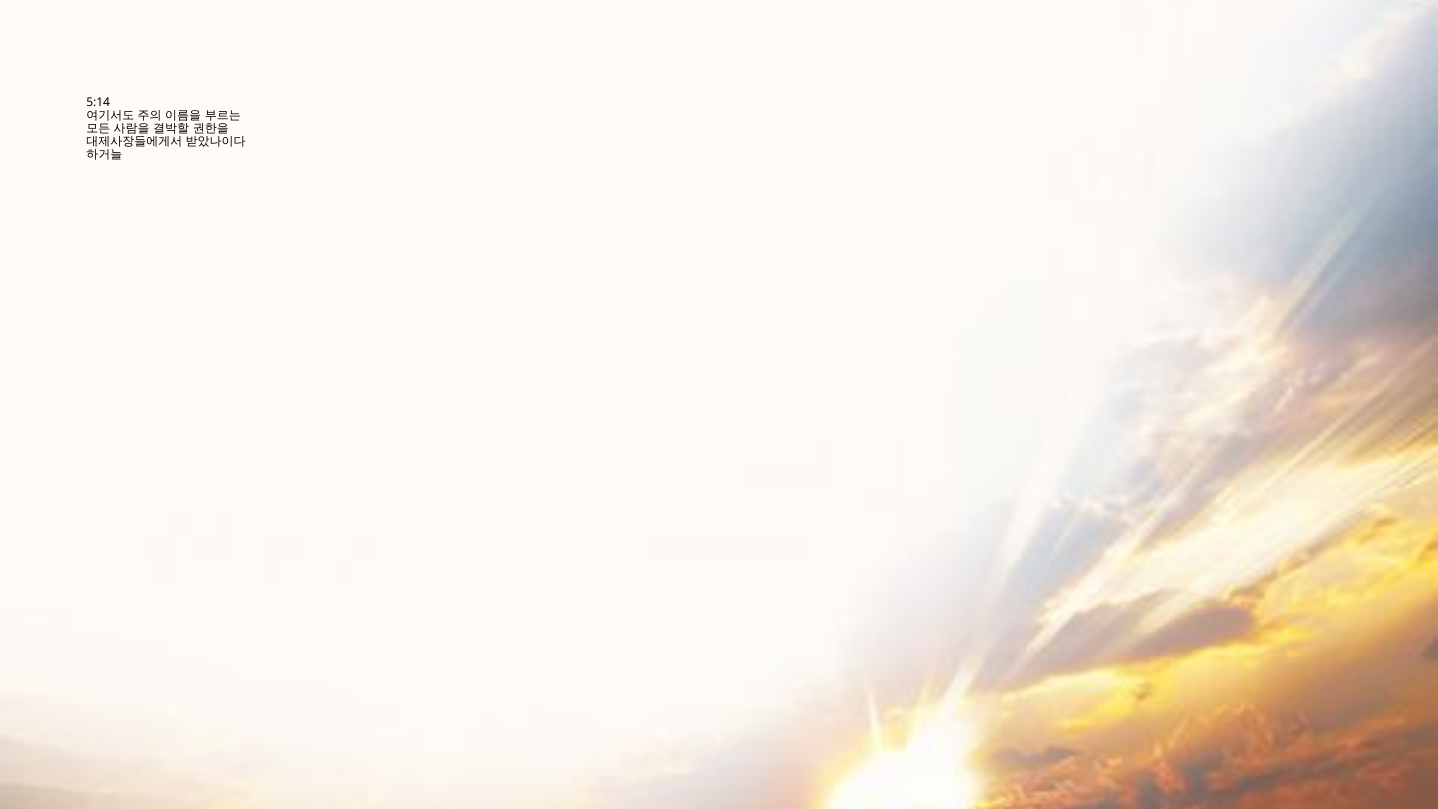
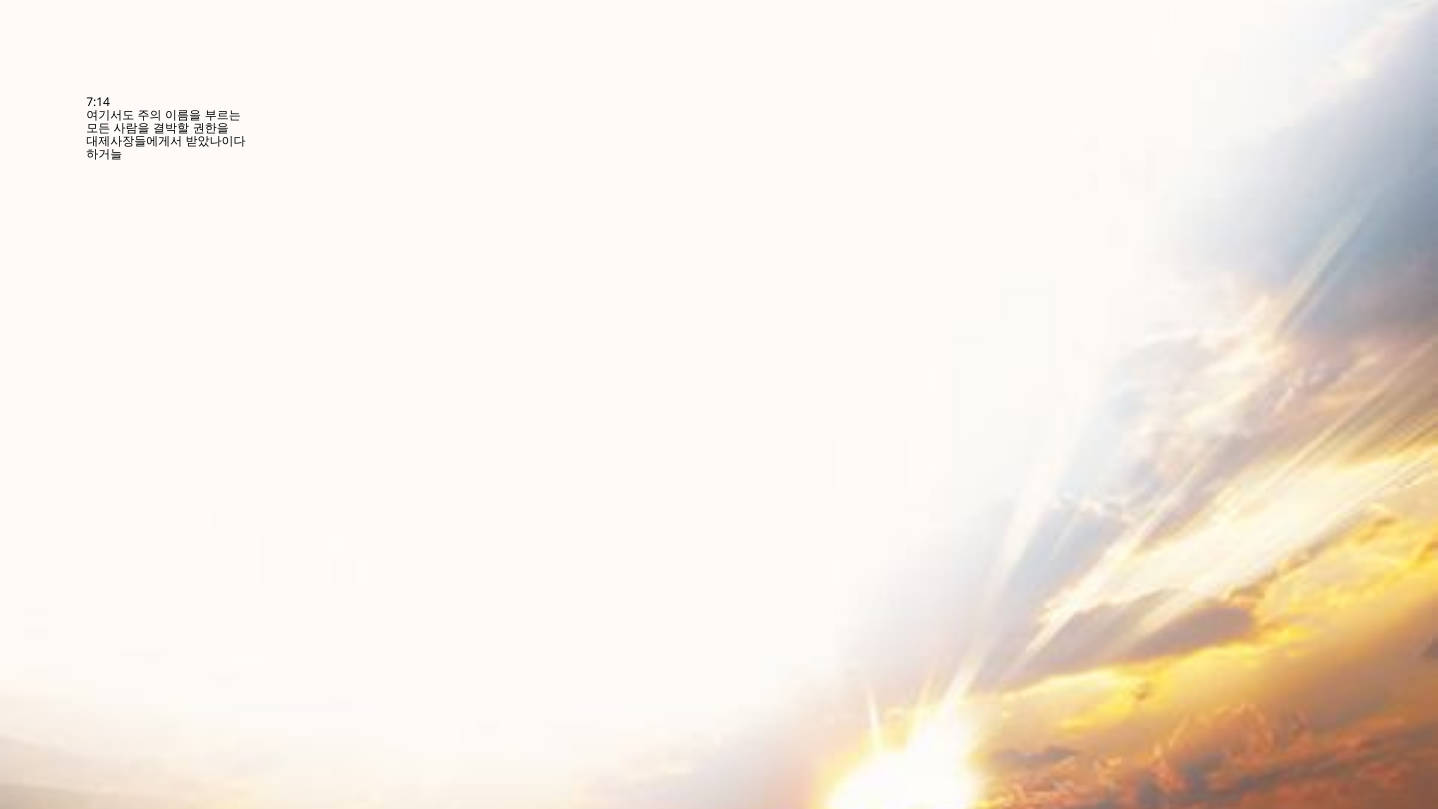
5:14: 5:14 -> 7:14 (98, 103)
